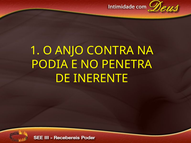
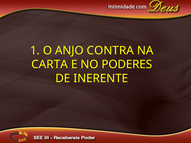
PODIA: PODIA -> CARTA (50, 65)
PENETRA: PENETRA -> PODERES (127, 65)
